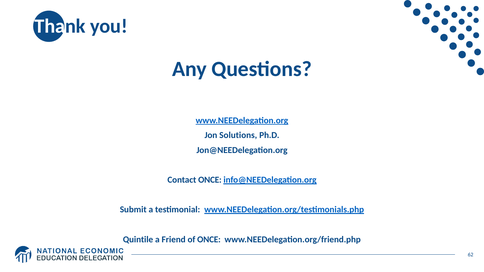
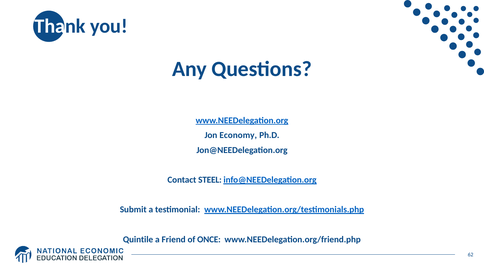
Solutions: Solutions -> Economy (238, 135)
Contact ONCE: ONCE -> STEEL (210, 180)
